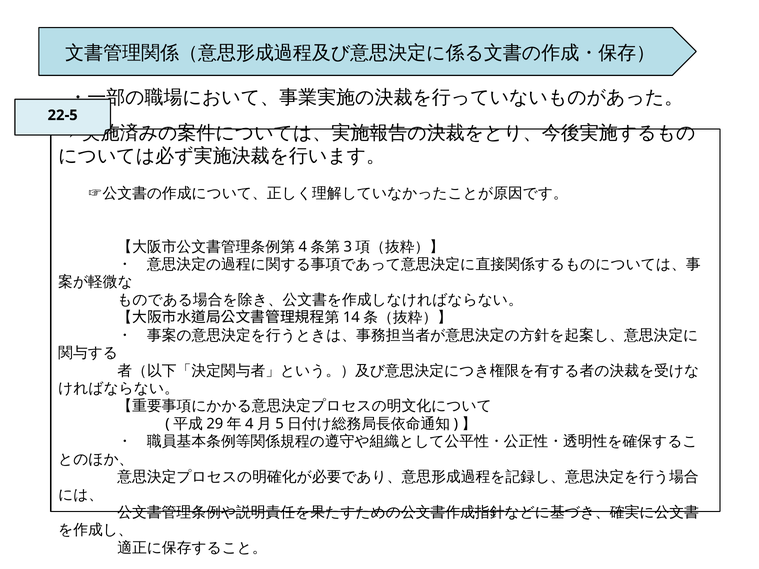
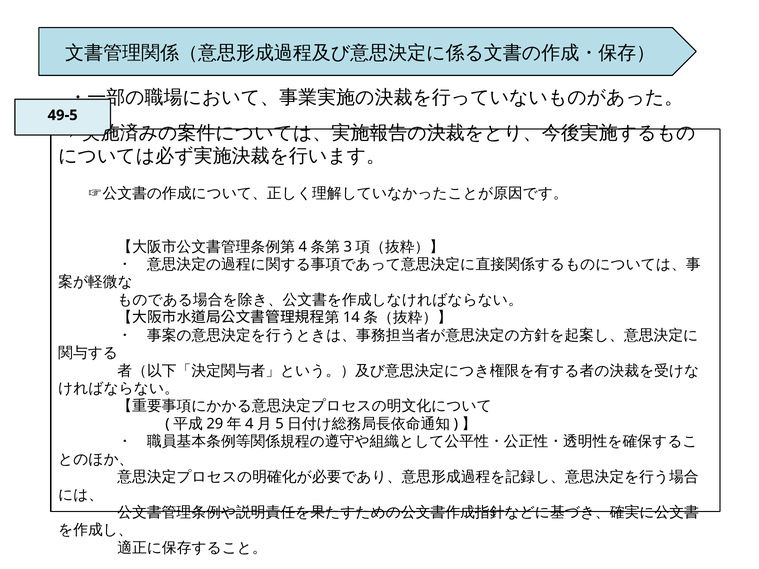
22‐5: 22‐5 -> 49‐5 (63, 115)
